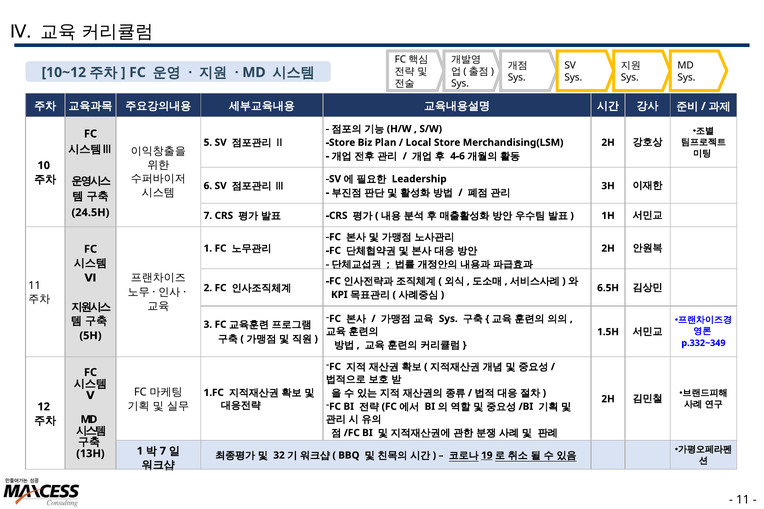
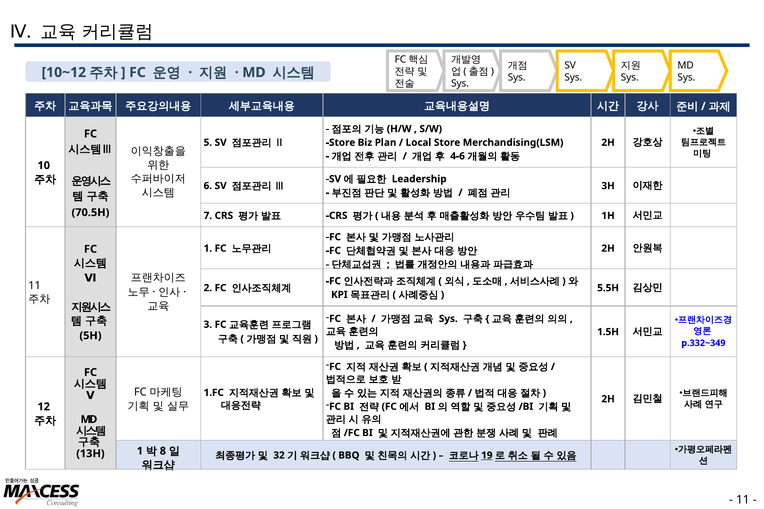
24.5H: 24.5H -> 70.5H (90, 213)
6.5H: 6.5H -> 5.5H (608, 288)
7: 7 -> 8 (163, 451)
